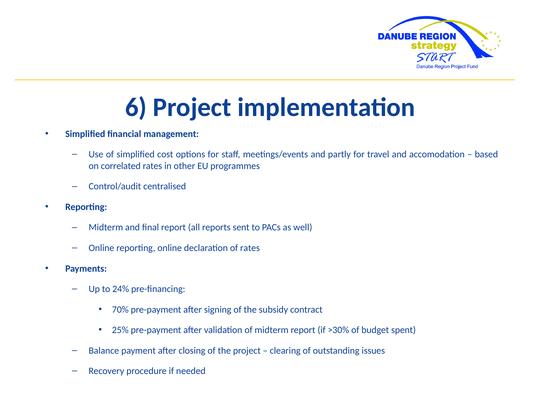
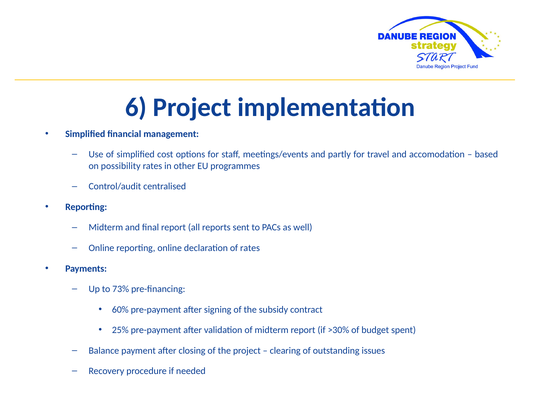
correlated: correlated -> possibility (121, 166)
24%: 24% -> 73% (121, 289)
70%: 70% -> 60% (120, 309)
